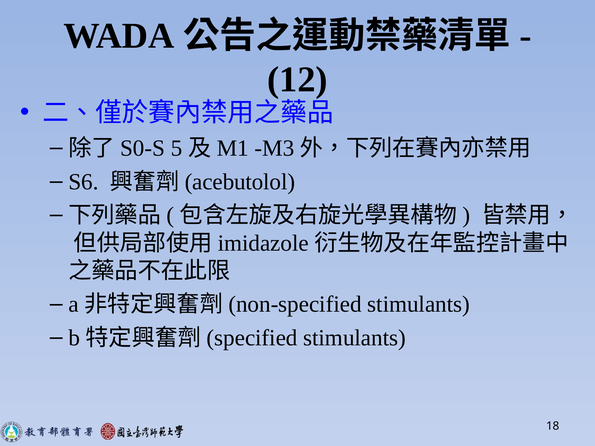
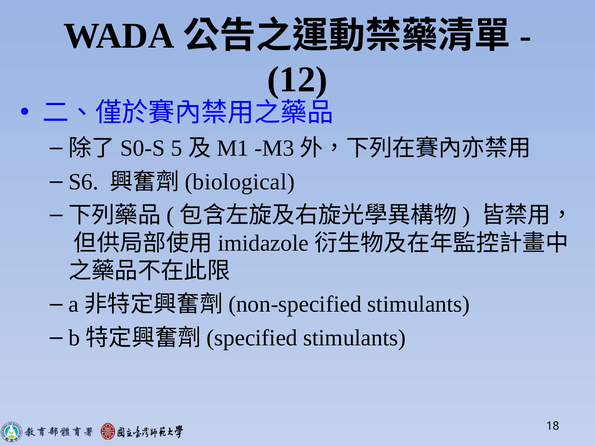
acebutolol: acebutolol -> biological (240, 182)
